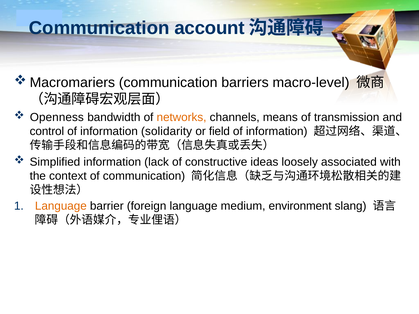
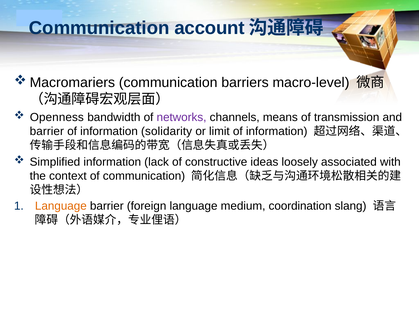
networks colour: orange -> purple (182, 117)
control: control -> barrier (47, 131)
field: field -> limit (219, 131)
environment: environment -> coordination (300, 206)
